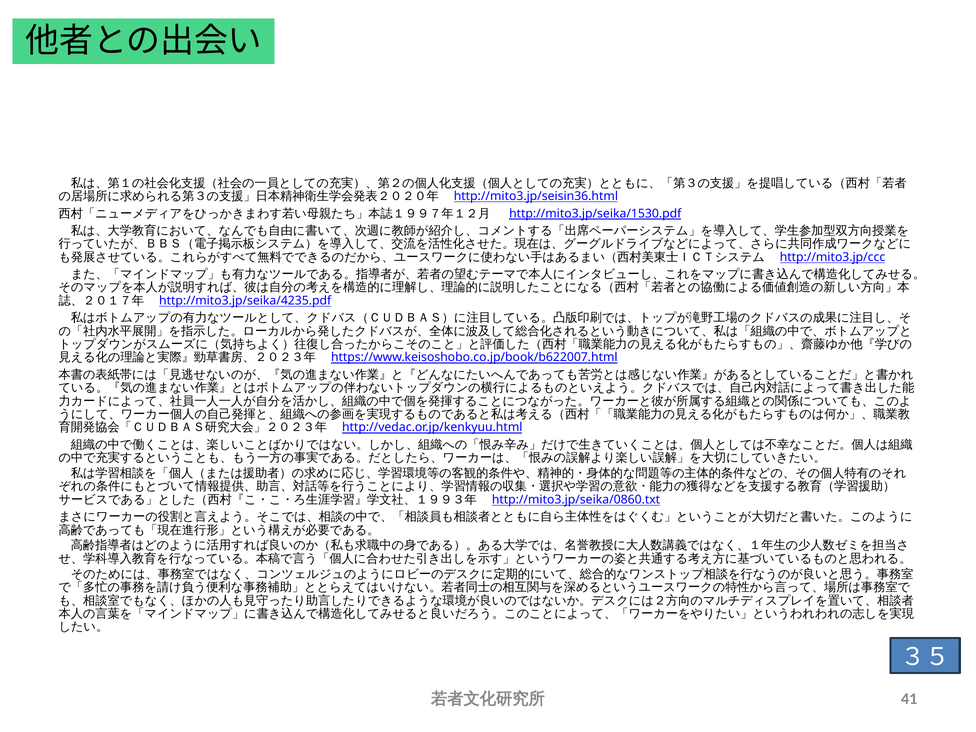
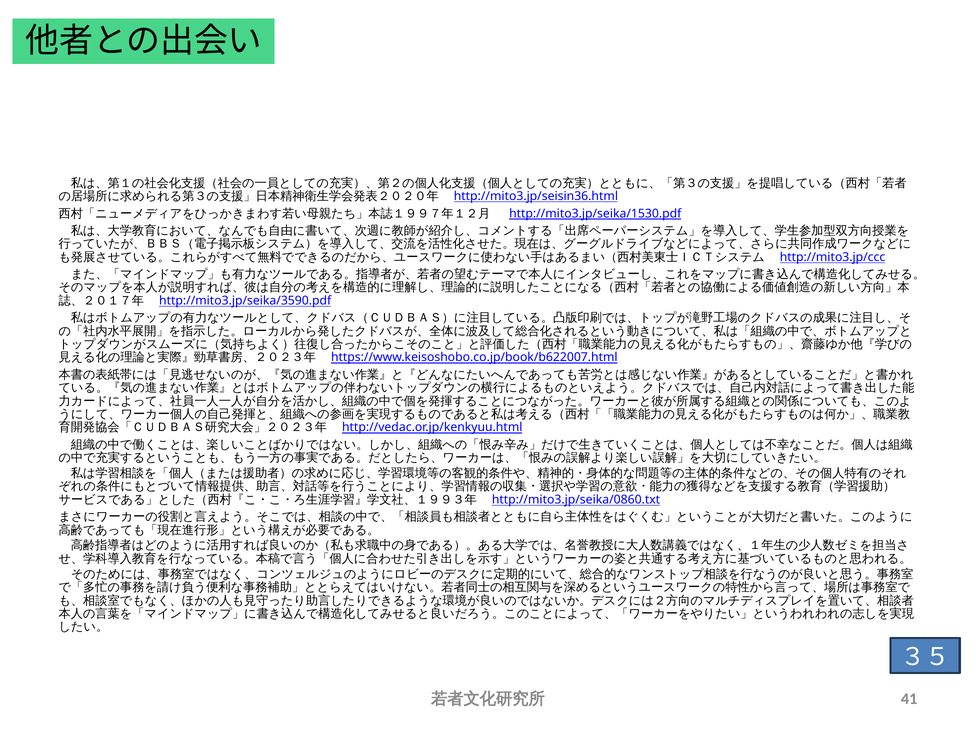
http://mito3.jp/seika/4235.pdf: http://mito3.jp/seika/4235.pdf -> http://mito3.jp/seika/3590.pdf (245, 301)
